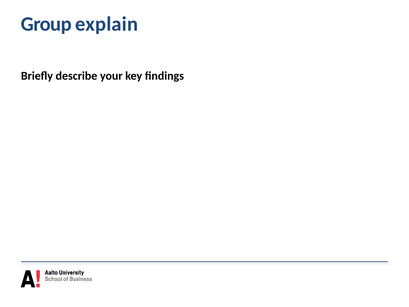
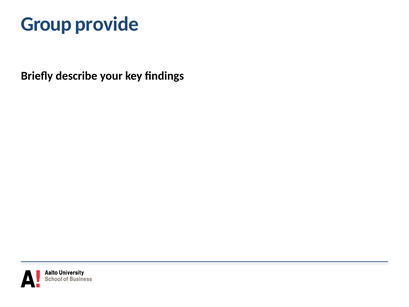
explain: explain -> provide (107, 24)
